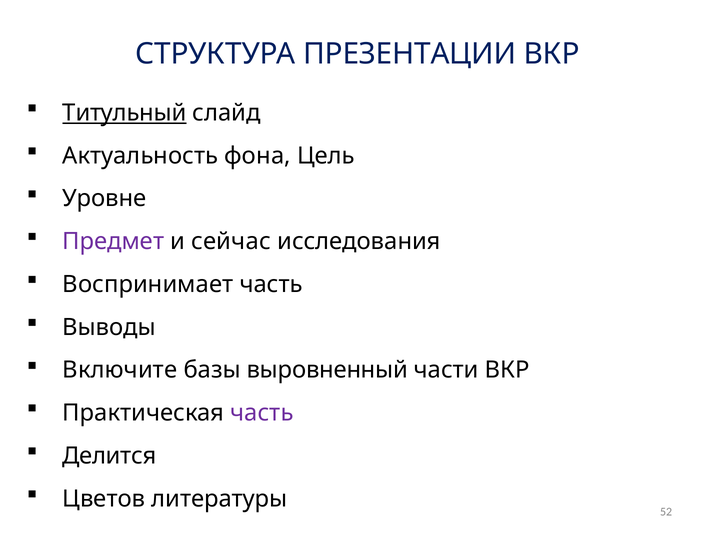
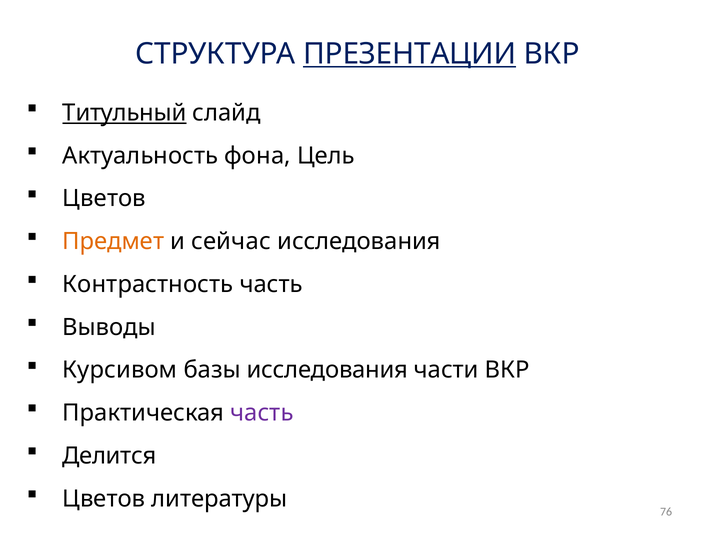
ПРЕЗЕНТАЦИИ underline: none -> present (410, 54)
Уровне: Уровне -> Цветов (104, 199)
Предмет colour: purple -> orange (113, 242)
Воспринимает: Воспринимает -> Контрастность (148, 284)
Включите: Включите -> Курсивом (120, 370)
базы выровненный: выровненный -> исследования (327, 370)
52: 52 -> 76 (666, 512)
